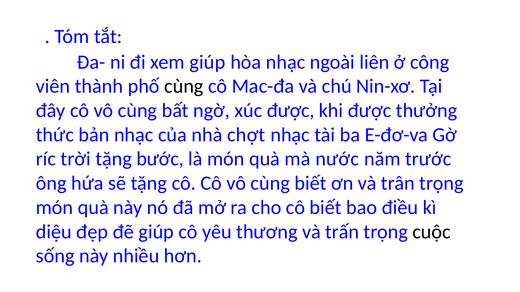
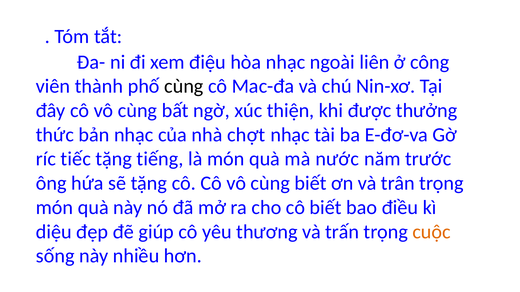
xem giúp: giúp -> điệu (207, 62)
xúc được: được -> thiện (291, 111)
trời: trời -> tiếc (76, 159)
bước: bước -> tiếng (160, 159)
cuộc colour: black -> orange (432, 232)
